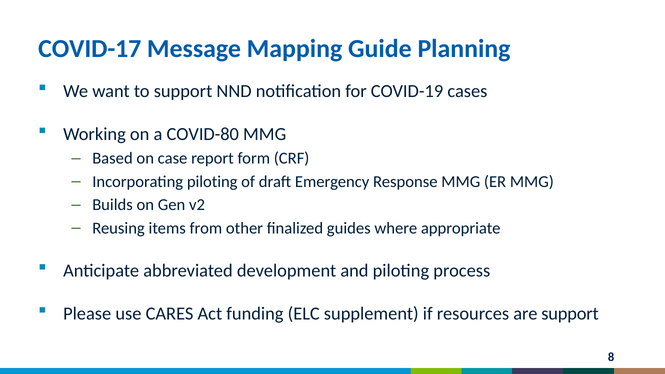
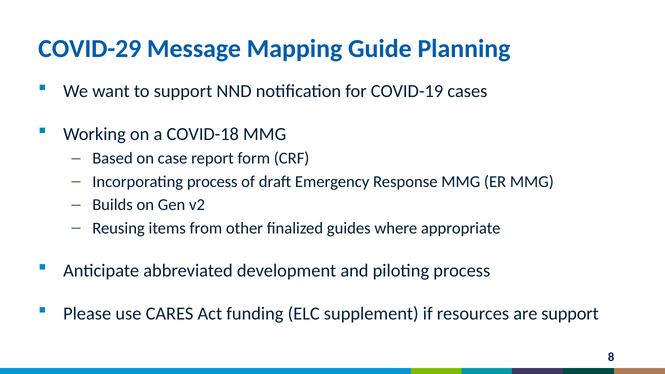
COVID-17: COVID-17 -> COVID-29 (90, 49)
COVID-80: COVID-80 -> COVID-18 (203, 134)
Incorporating piloting: piloting -> process (212, 182)
